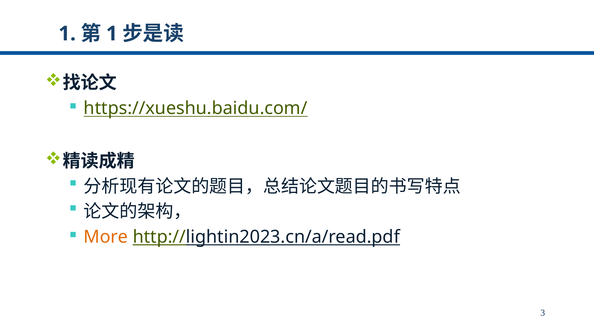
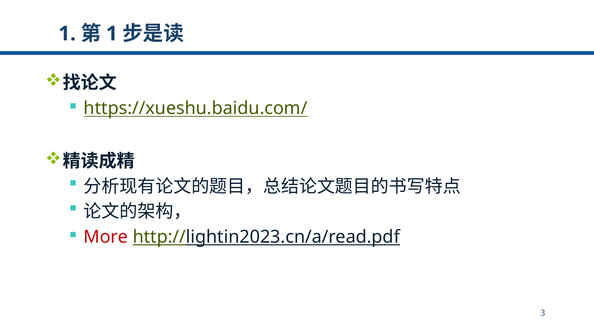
More colour: orange -> red (106, 237)
